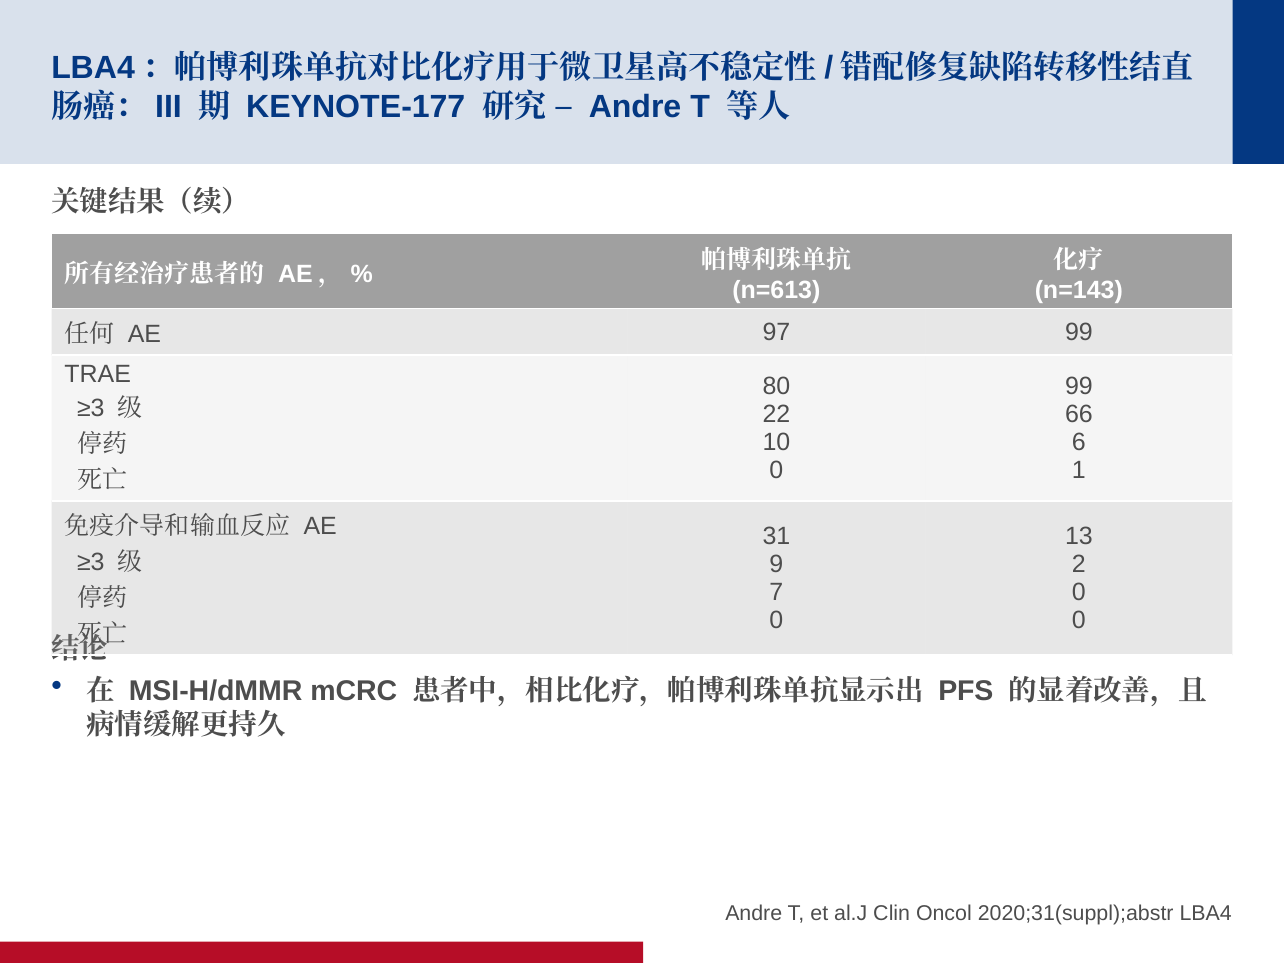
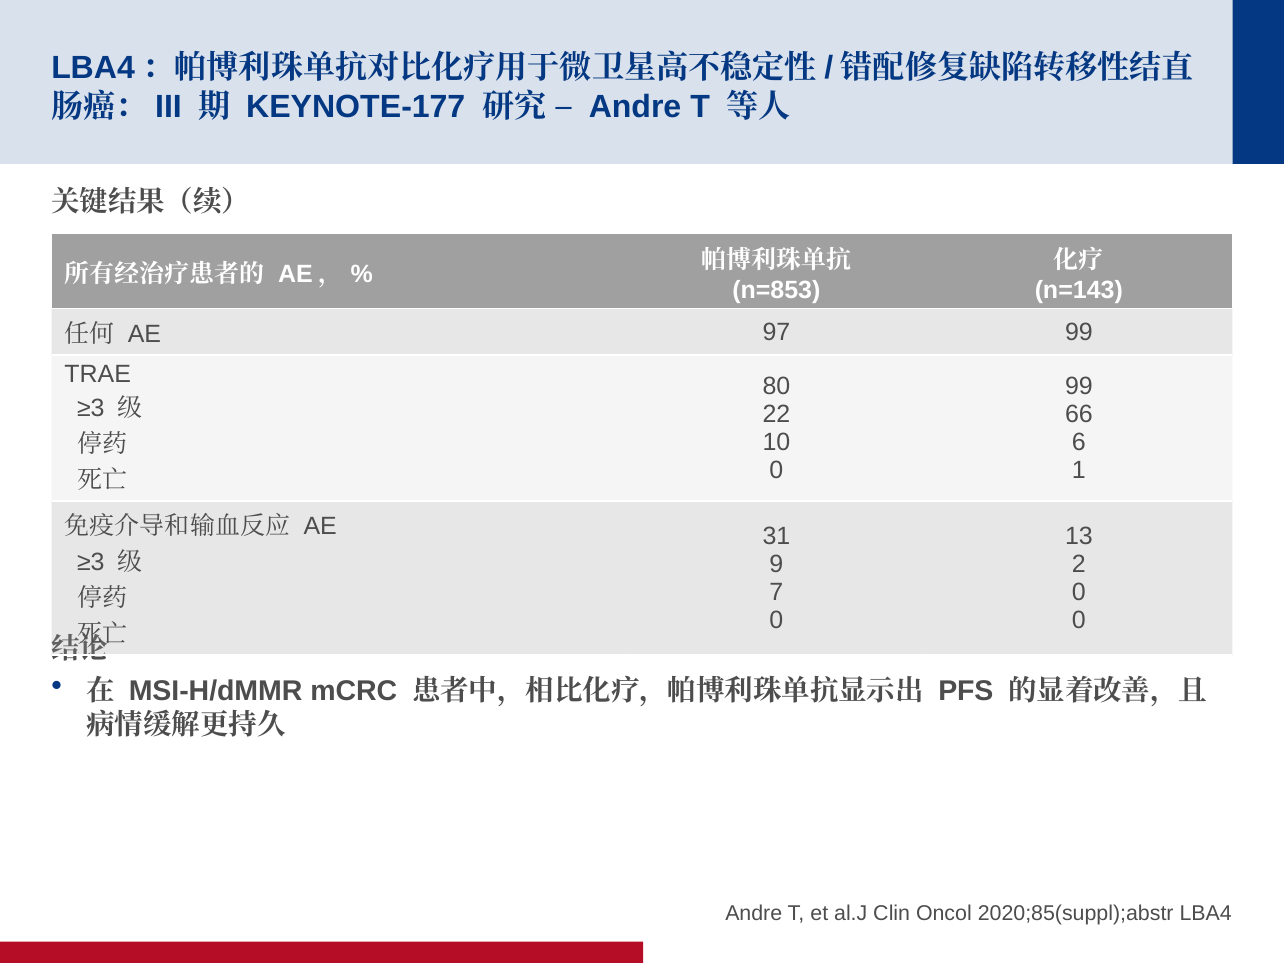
n=613: n=613 -> n=853 (776, 290)
2020;31(suppl);abstr: 2020;31(suppl);abstr -> 2020;85(suppl);abstr (1076, 913)
